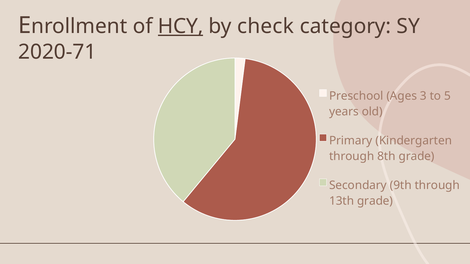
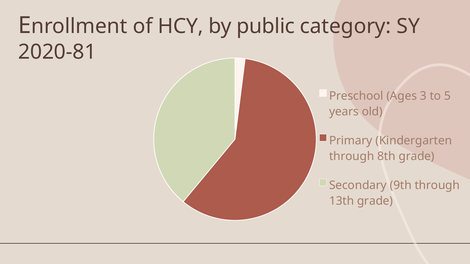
HCY underline: present -> none (181, 26)
check: check -> public (266, 26)
2020-71: 2020-71 -> 2020-81 (57, 52)
